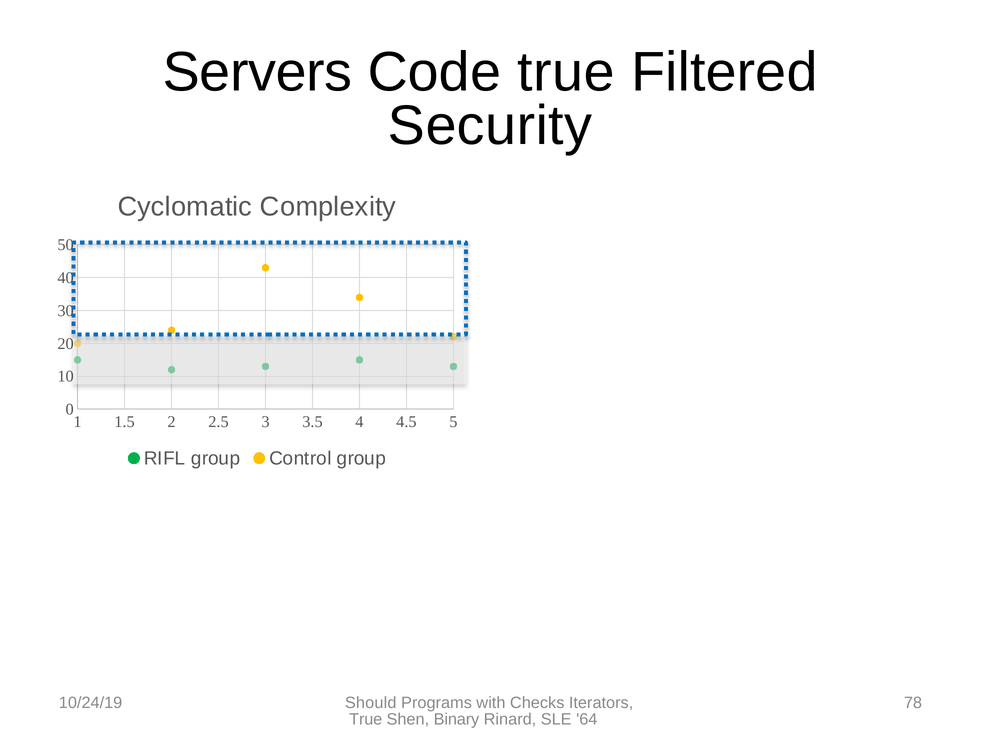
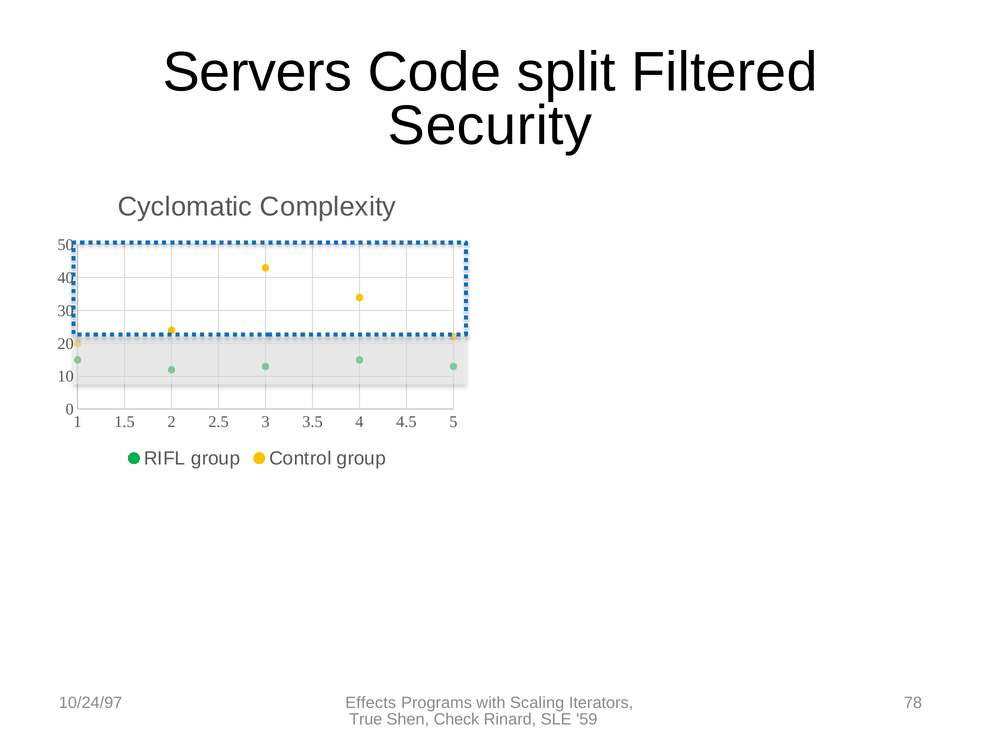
Code true: true -> split (566, 72)
10/24/19: 10/24/19 -> 10/24/97 (91, 703)
Should: Should -> Effects (371, 703)
Checks: Checks -> Scaling (537, 703)
Binary: Binary -> Check (456, 719)
64: 64 -> 59 (587, 719)
